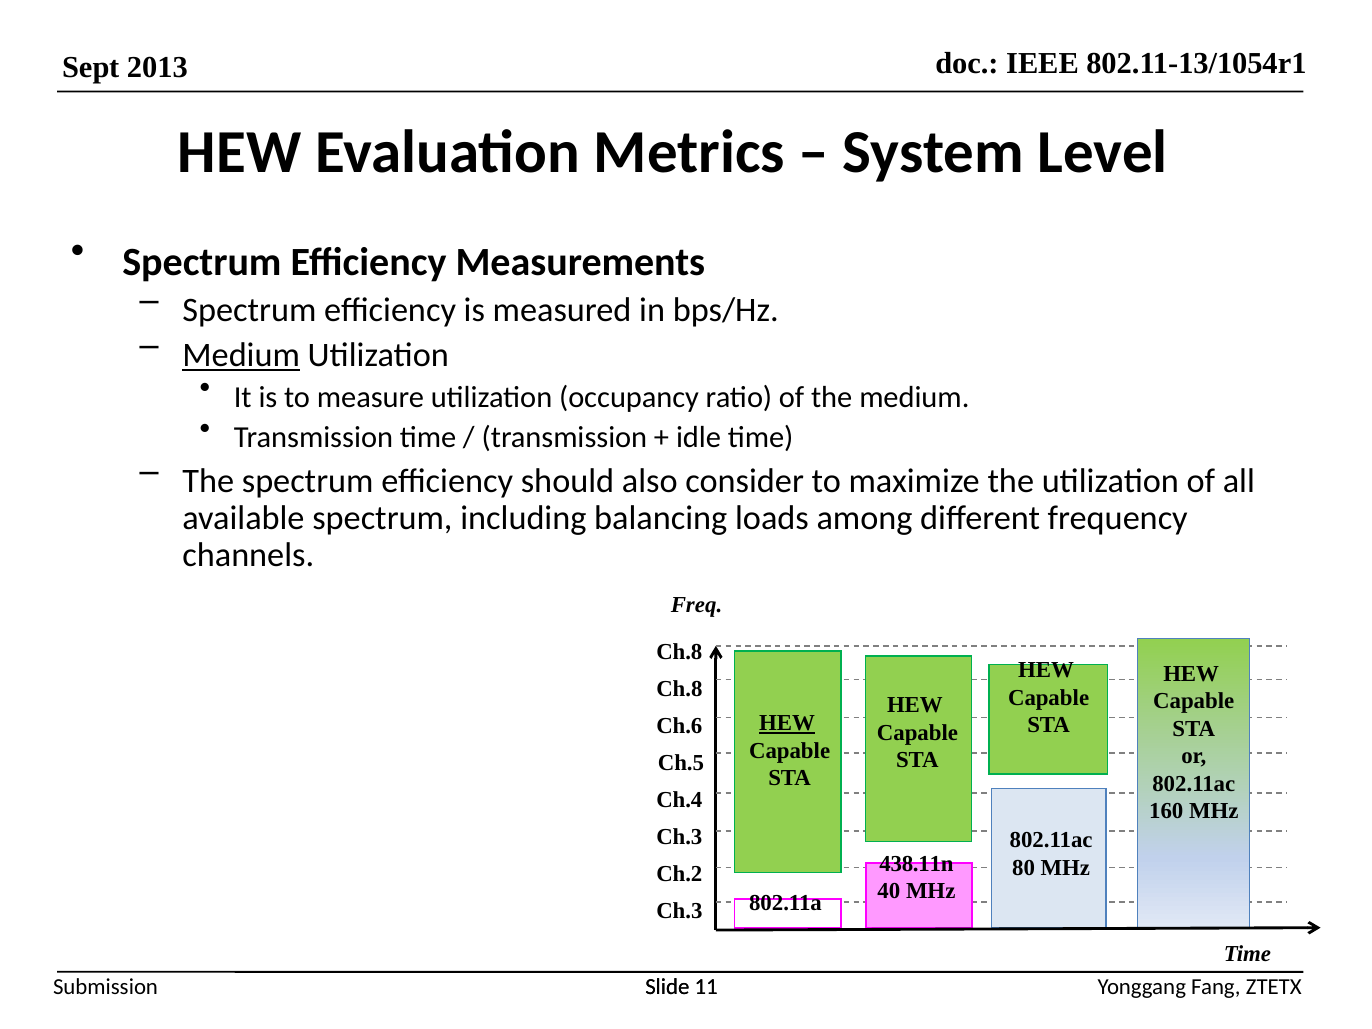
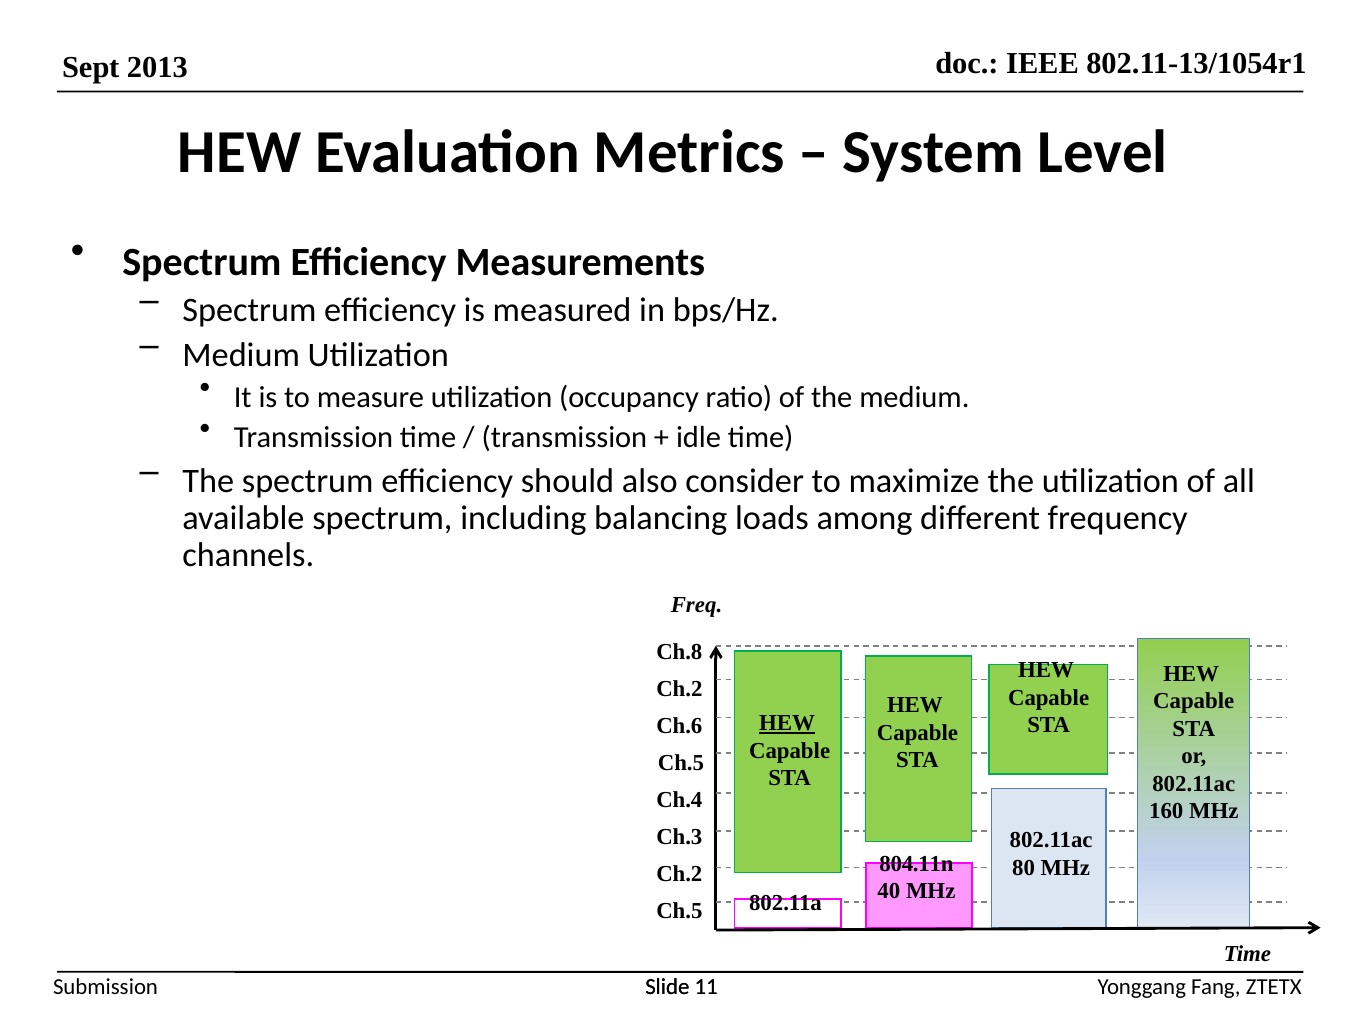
Medium underline: present -> none (241, 355)
Ch.8: Ch.8 -> Ch.2 (679, 689)
438.11n: 438.11n -> 804.11n (916, 864)
Ch.3: Ch.3 -> Ch.5 (679, 911)
